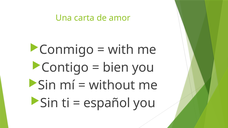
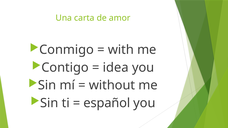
bien: bien -> idea (116, 68)
